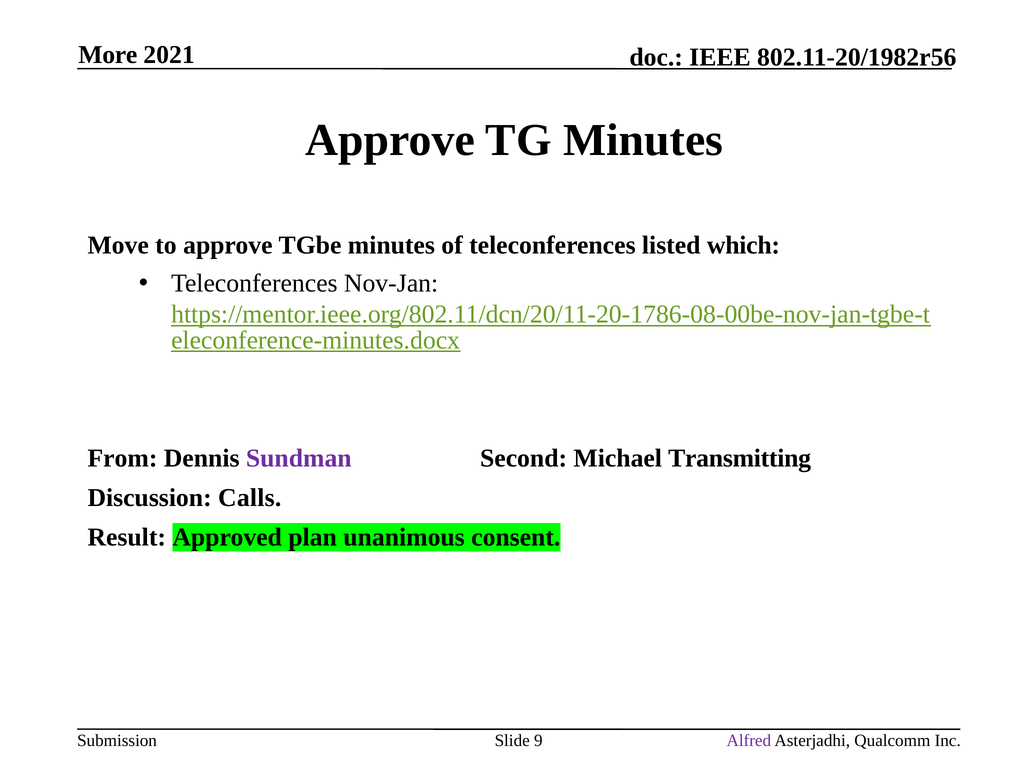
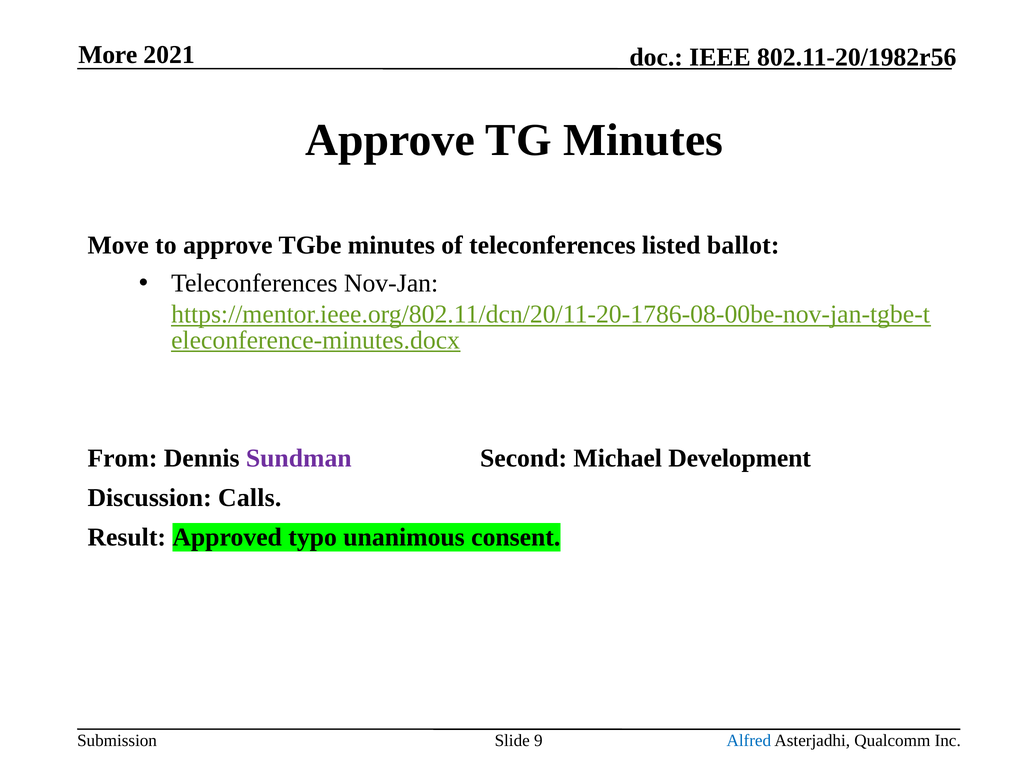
which: which -> ballot (743, 245)
Transmitting: Transmitting -> Development (740, 458)
plan: plan -> typo (313, 537)
Alfred colour: purple -> blue (749, 740)
